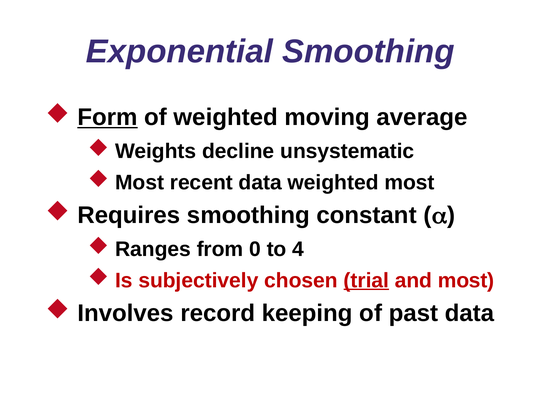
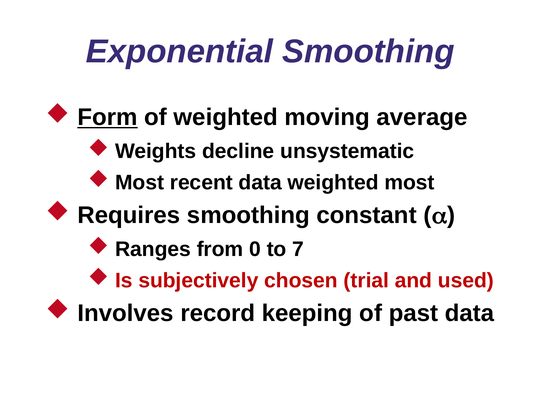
4: 4 -> 7 (298, 249)
trial underline: present -> none (366, 280)
and most: most -> used (466, 280)
